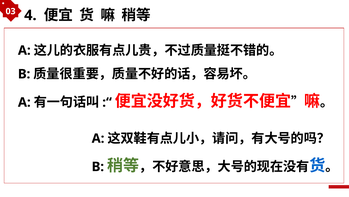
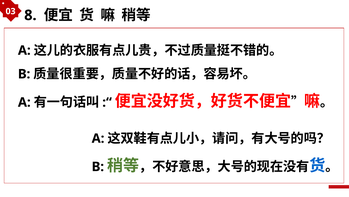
4: 4 -> 8 (30, 15)
